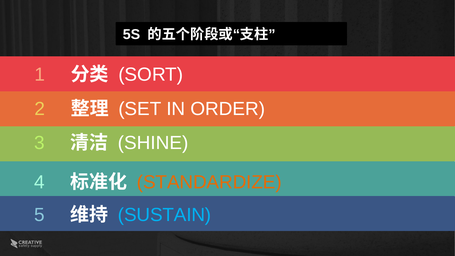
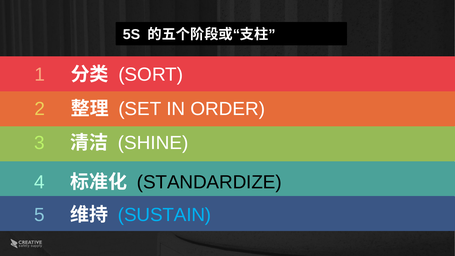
STANDARDIZE colour: orange -> black (209, 182)
